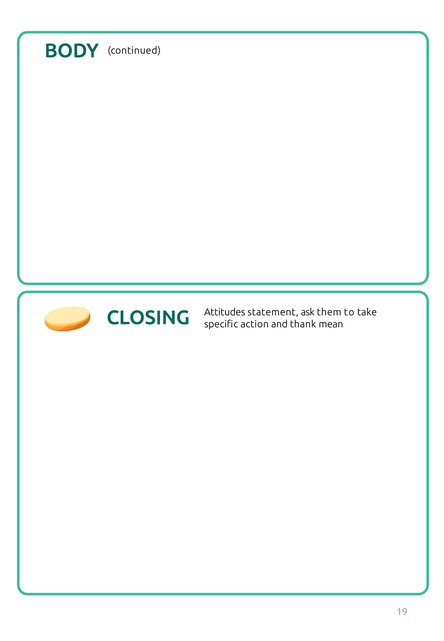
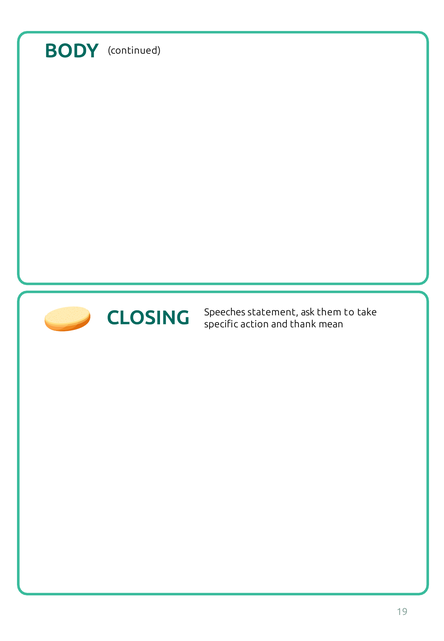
Attitudes: Attitudes -> Speeches (225, 313)
